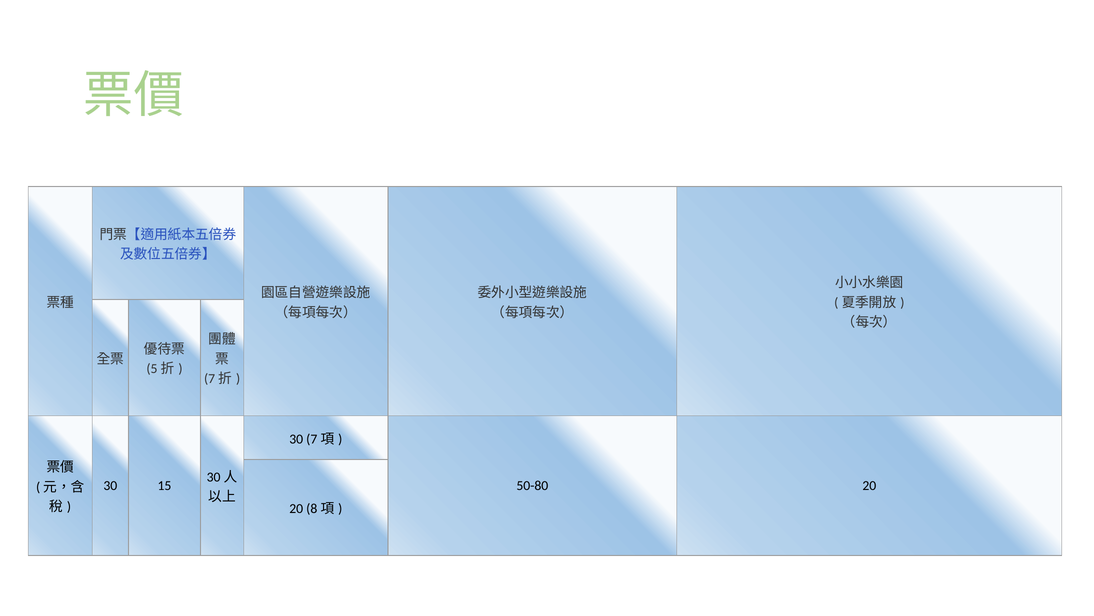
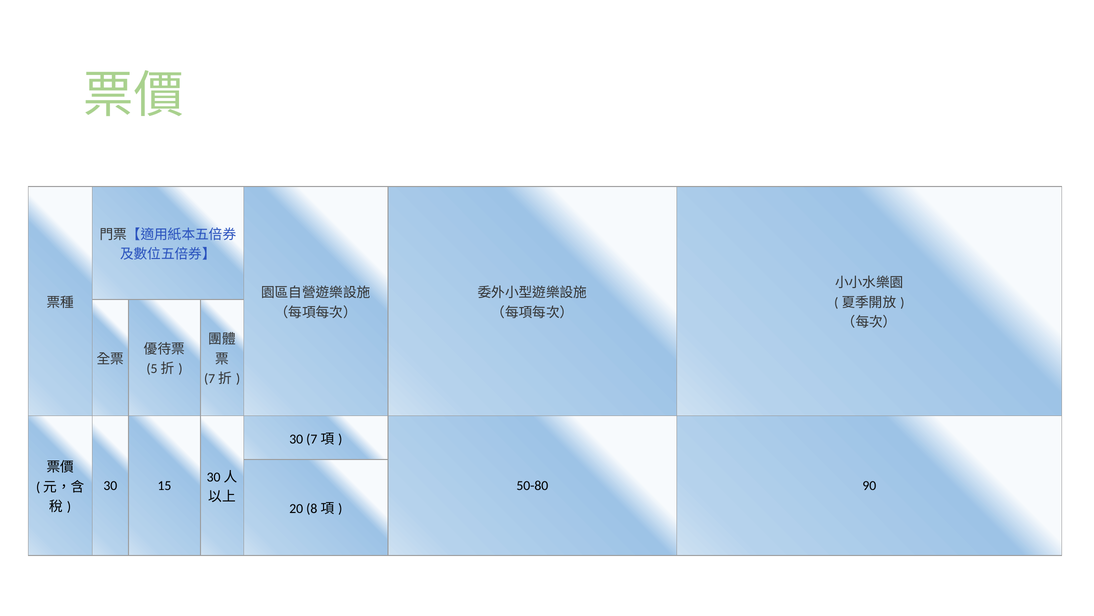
50-80 20: 20 -> 90 (869, 485)
